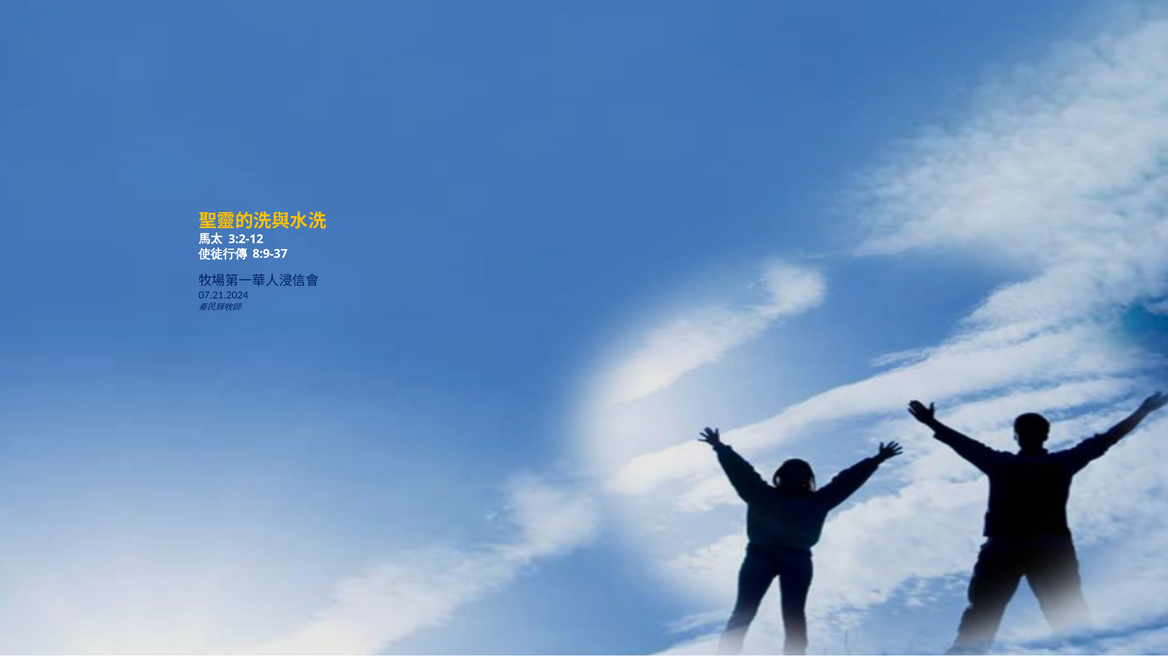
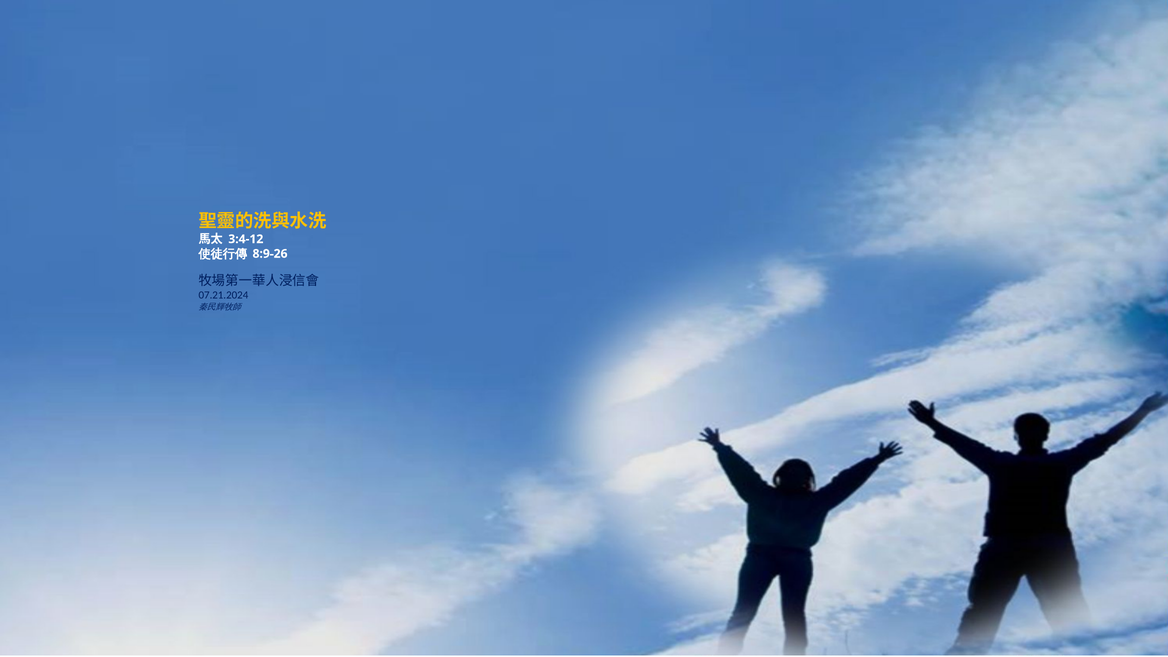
3:2-12: 3:2-12 -> 3:4-12 (246, 239)
8:9-37: 8:9-37 -> 8:9-26 (270, 254)
